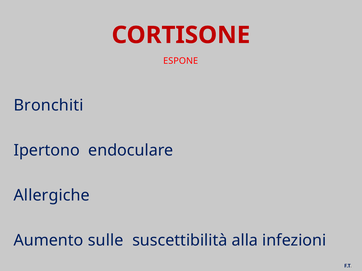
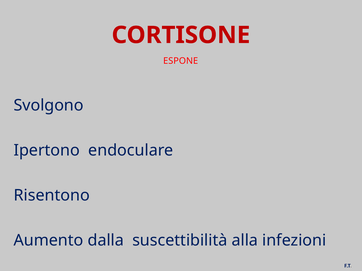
Bronchiti: Bronchiti -> Svolgono (49, 106)
Allergiche: Allergiche -> Risentono (52, 196)
sulle: sulle -> dalla (106, 241)
